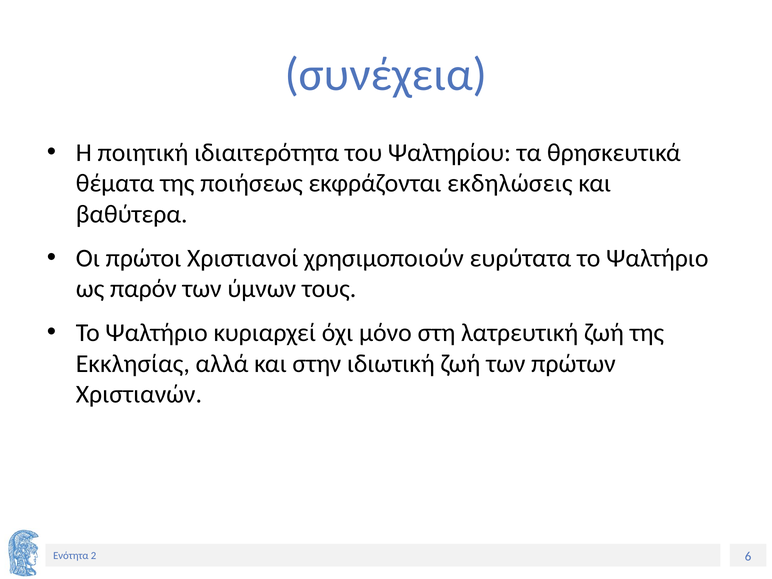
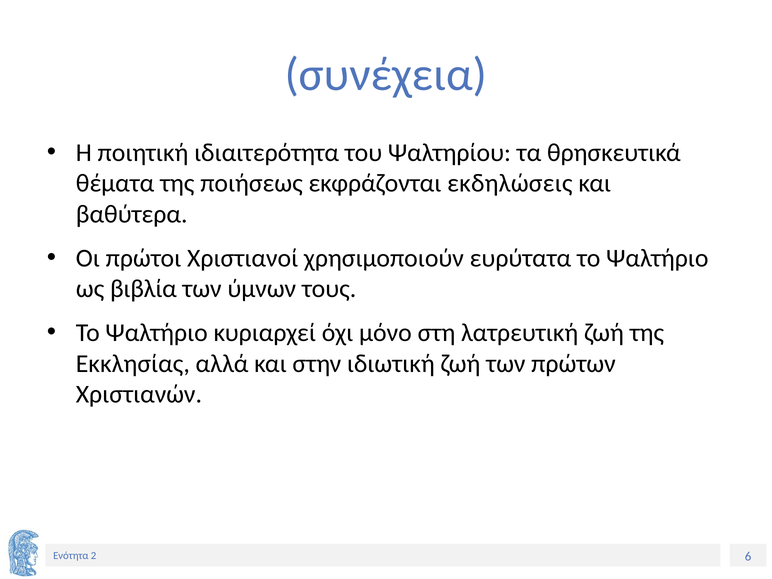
παρόν: παρόν -> βιβλία (143, 289)
